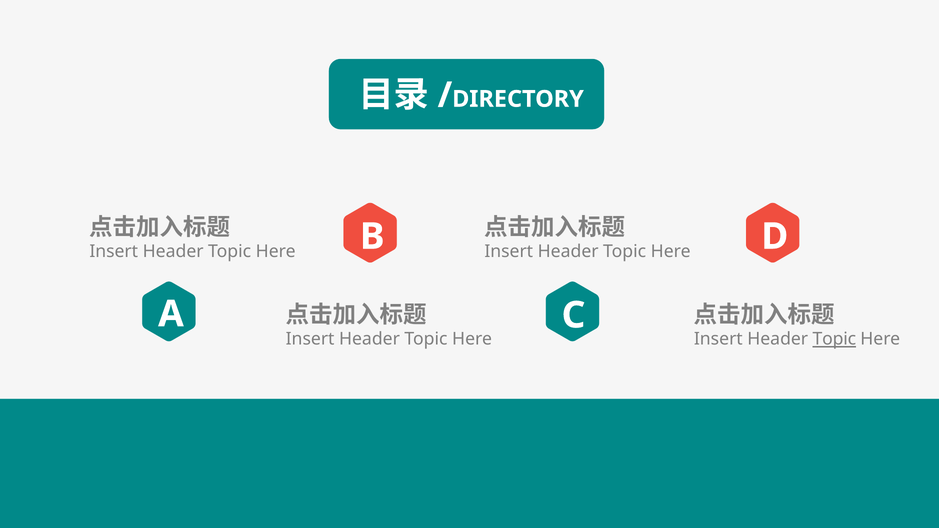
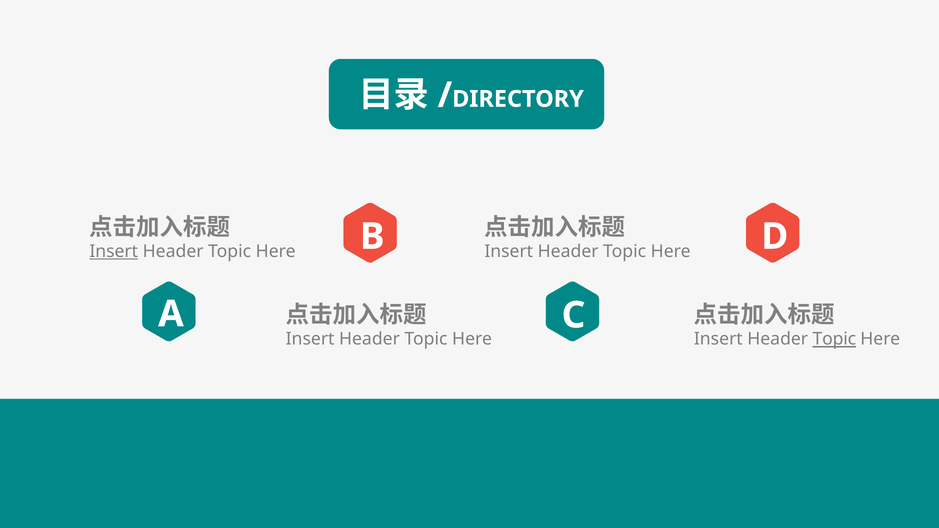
Insert underline: none -> present (114, 252)
